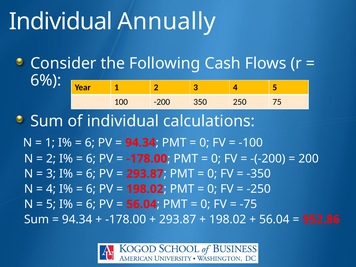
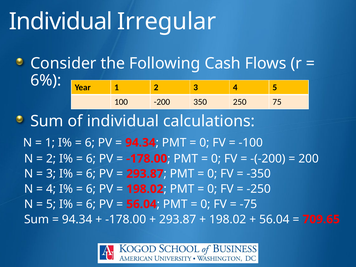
Annually: Annually -> Irregular (167, 22)
952.86: 952.86 -> 709.65 (321, 219)
